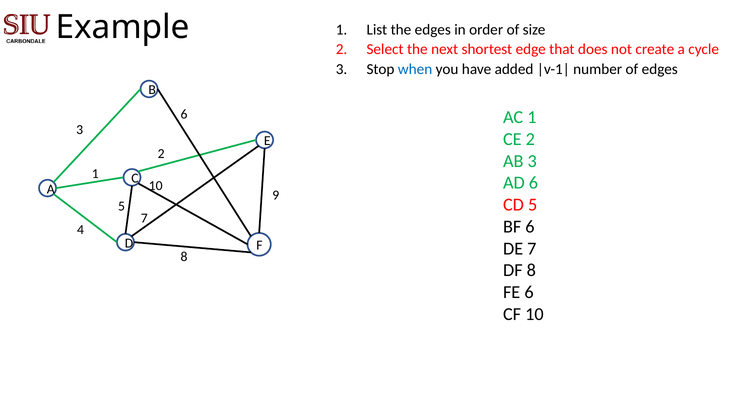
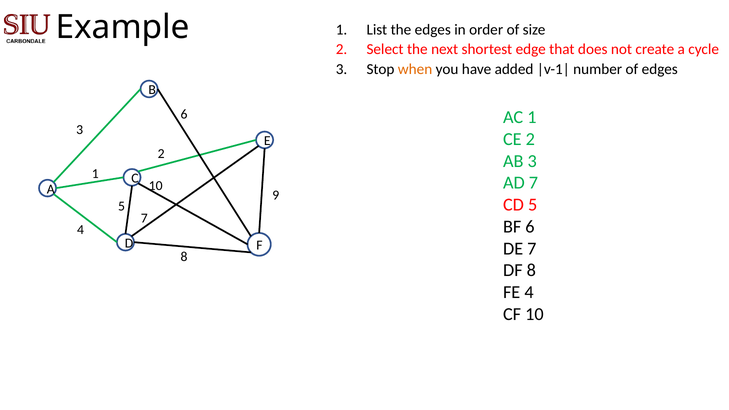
when colour: blue -> orange (415, 69)
AD 6: 6 -> 7 (533, 183)
FE 6: 6 -> 4 (529, 292)
